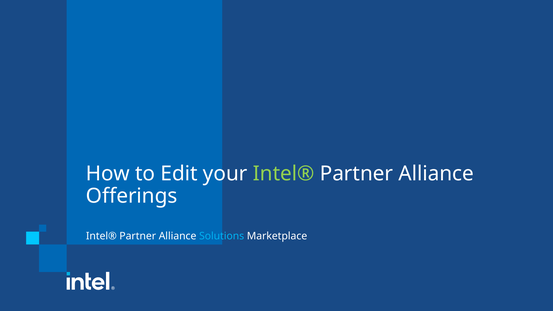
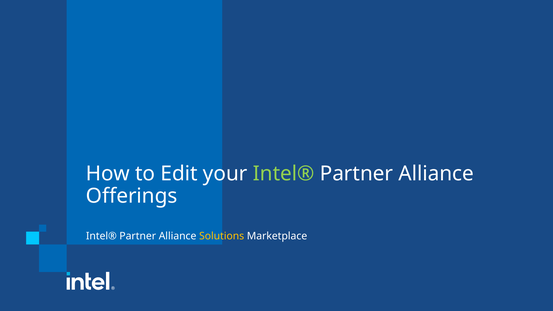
Solutions colour: light blue -> yellow (222, 236)
